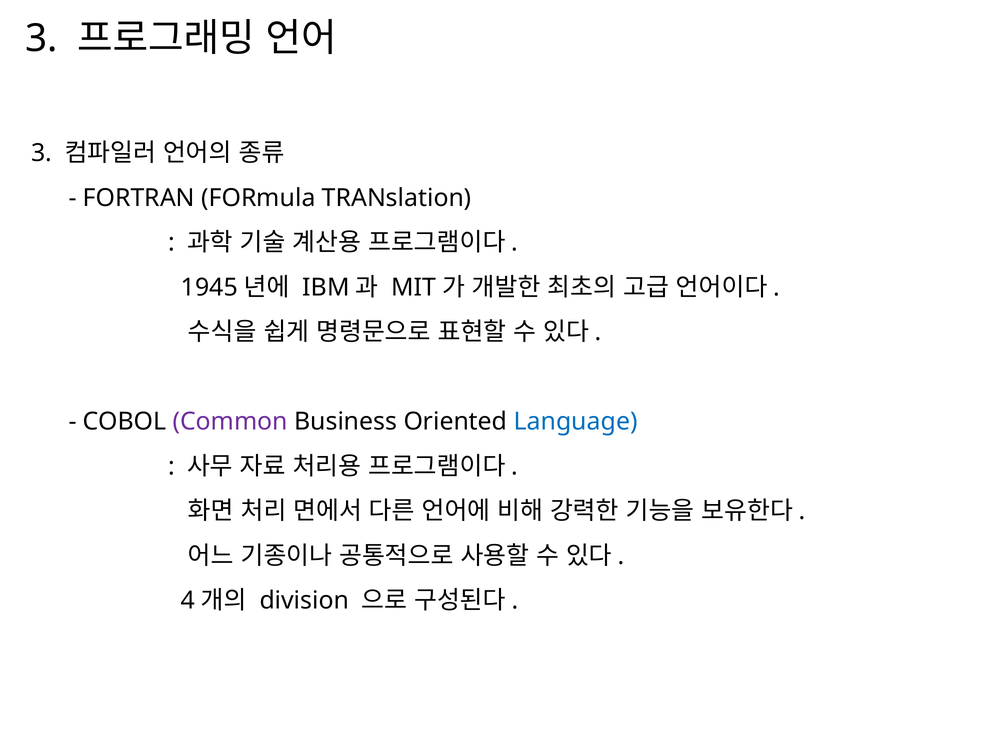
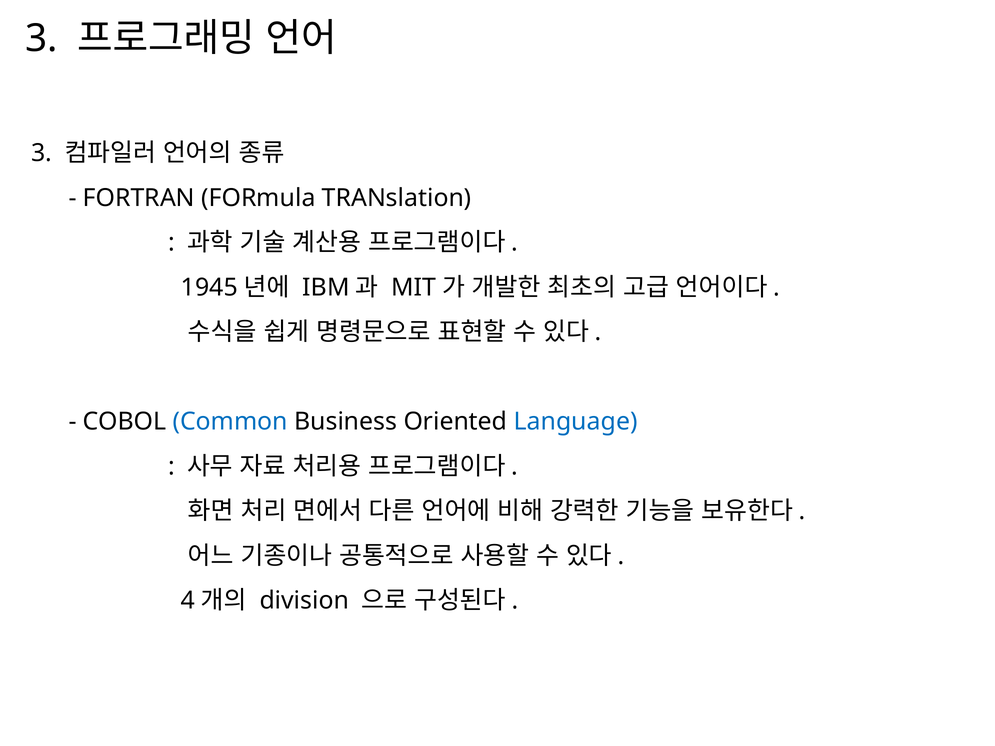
Common colour: purple -> blue (230, 422)
